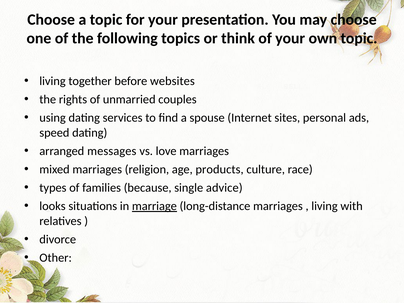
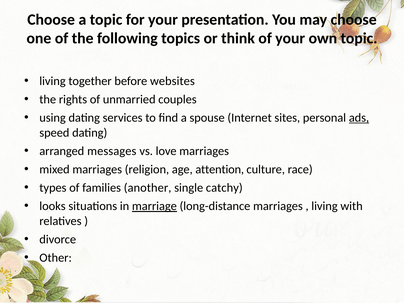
ads underline: none -> present (359, 118)
products: products -> attention (220, 169)
because: because -> another (148, 188)
advice: advice -> catchy (224, 188)
